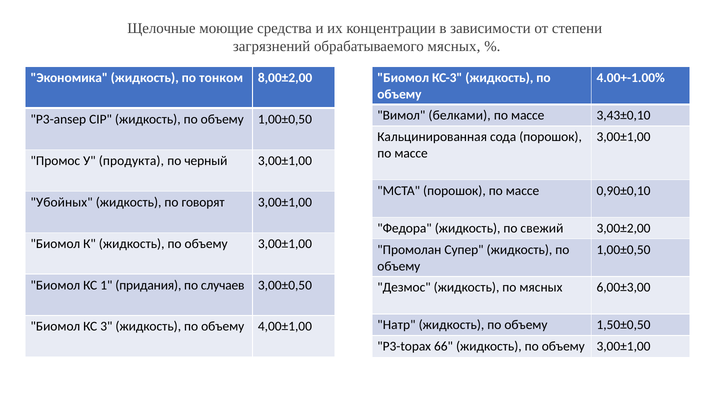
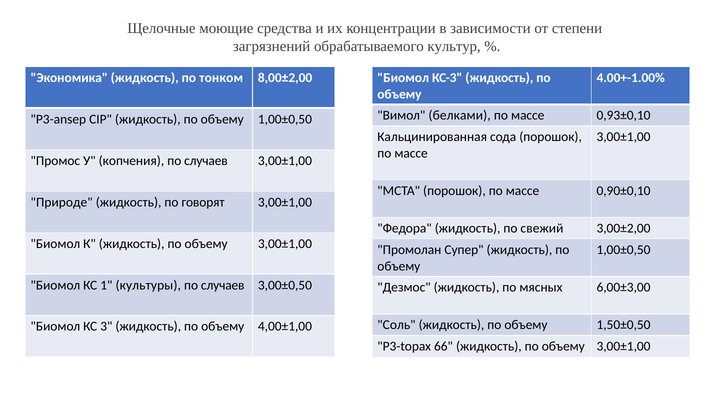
обрабатываемого мясных: мясных -> культур (454, 46)
3,43±0,10: 3,43±0,10 -> 0,93±0,10 (624, 115)
продукта: продукта -> копчения (131, 161)
черный: черный -> случаев (206, 161)
Убойных: Убойных -> Природе (62, 202)
придания: придания -> культуры (148, 285)
Натр: Натр -> Соль (396, 325)
